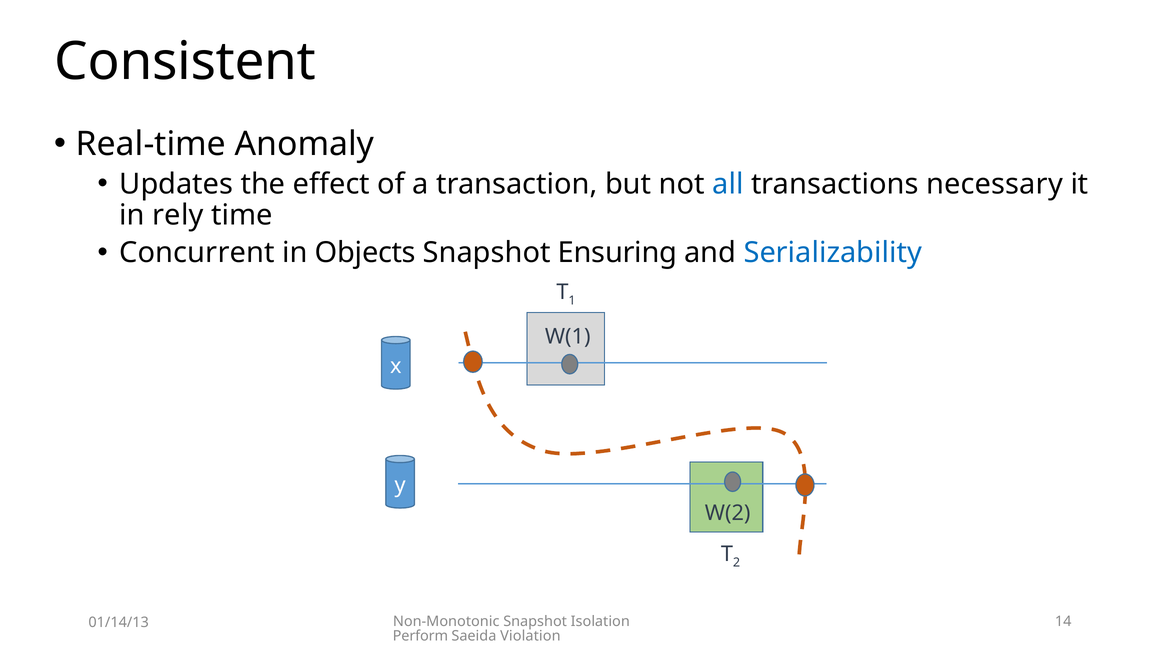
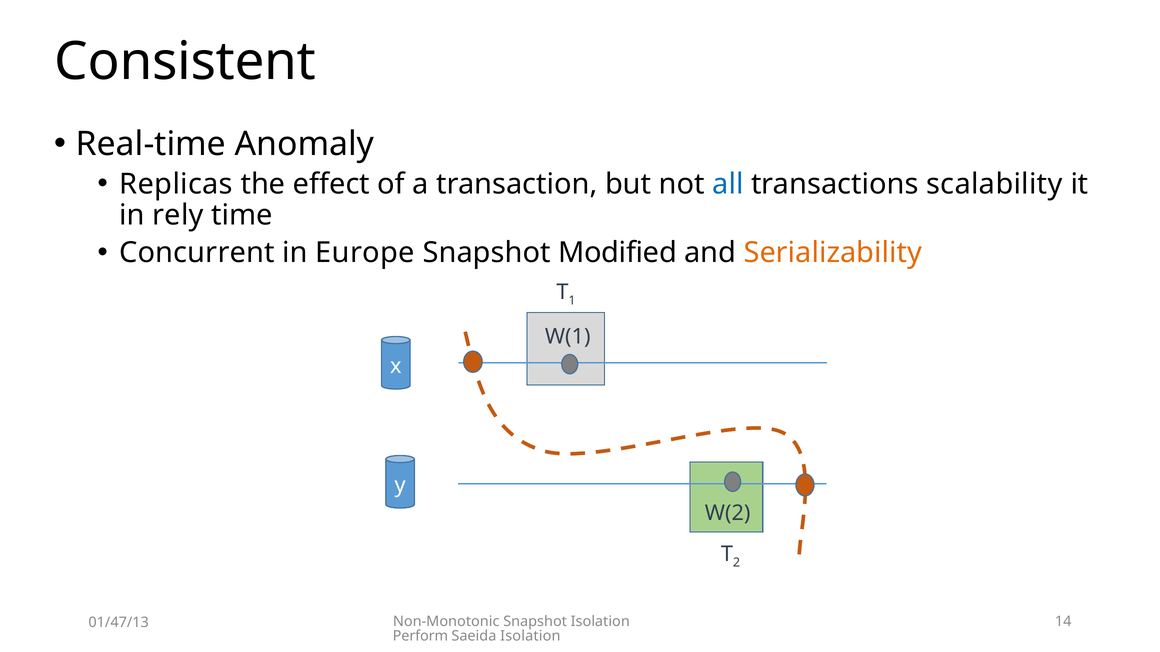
Updates: Updates -> Replicas (176, 184)
necessary: necessary -> scalability (994, 184)
Objects: Objects -> Europe (365, 253)
Ensuring: Ensuring -> Modified (617, 253)
Serializability colour: blue -> orange (833, 253)
01/14/13: 01/14/13 -> 01/47/13 (119, 623)
Saeida Violation: Violation -> Isolation (530, 636)
